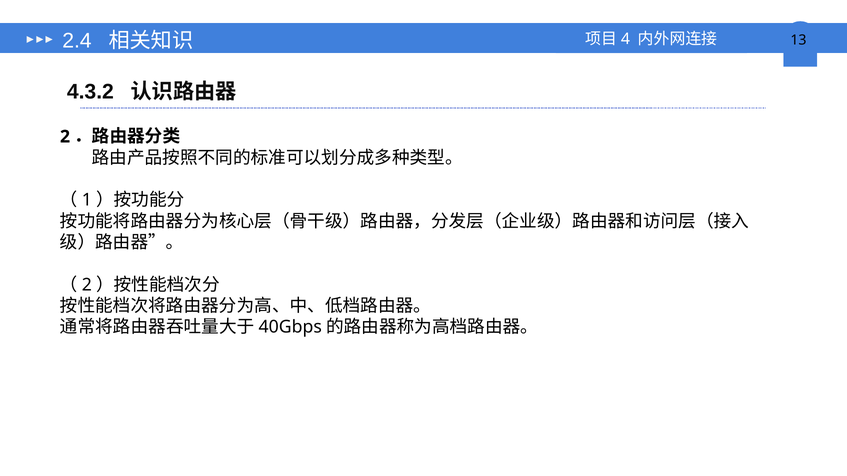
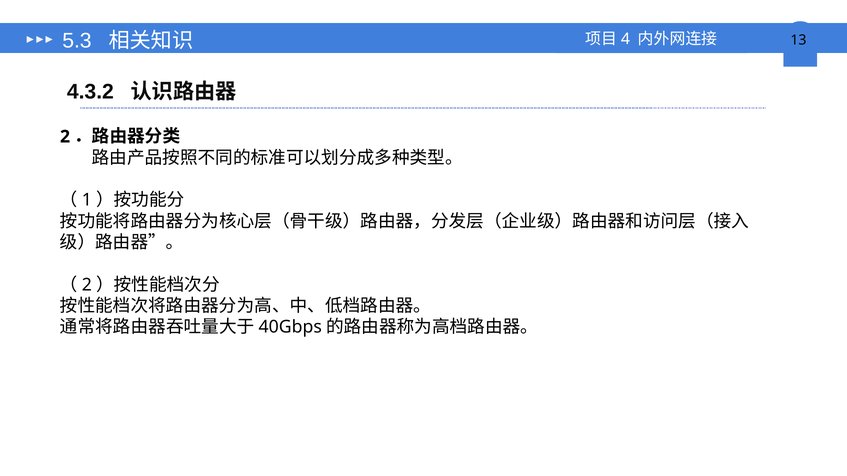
2.4: 2.4 -> 5.3 (77, 41)
